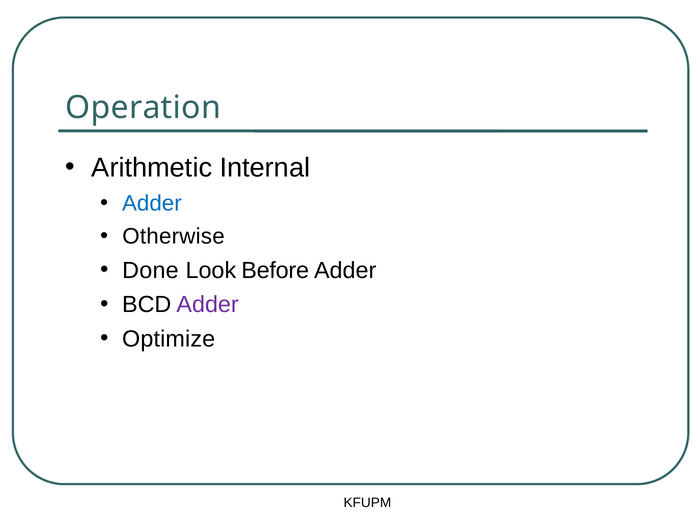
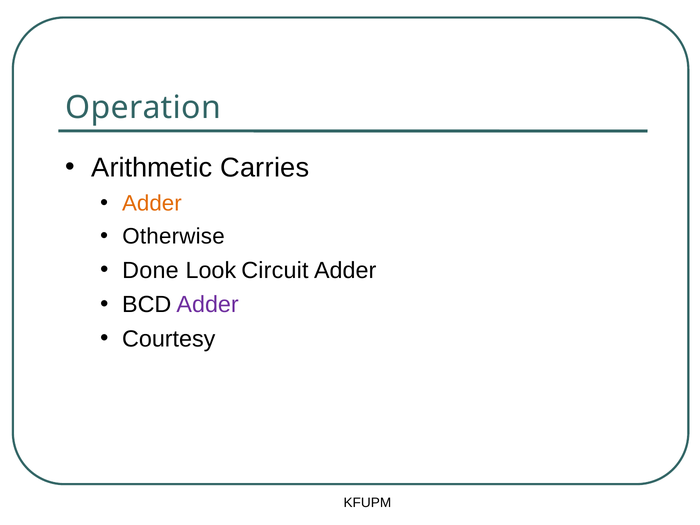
Internal: Internal -> Carries (265, 168)
Adder colour: blue -> orange (152, 203)
Before: Before -> Circuit (275, 270)
Optimize: Optimize -> Courtesy (169, 339)
